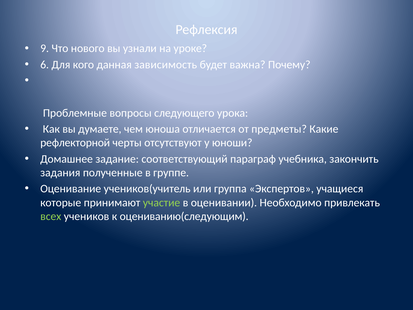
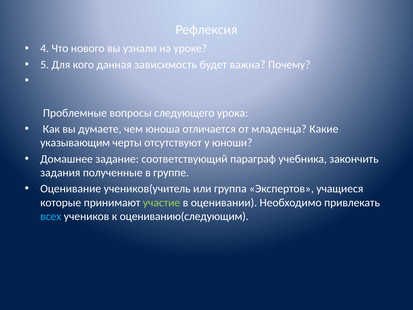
9: 9 -> 4 (45, 48)
6: 6 -> 5 (45, 65)
предметы: предметы -> младенца (279, 129)
рефлекторной: рефлекторной -> указывающим (75, 143)
всех colour: light green -> light blue (51, 216)
